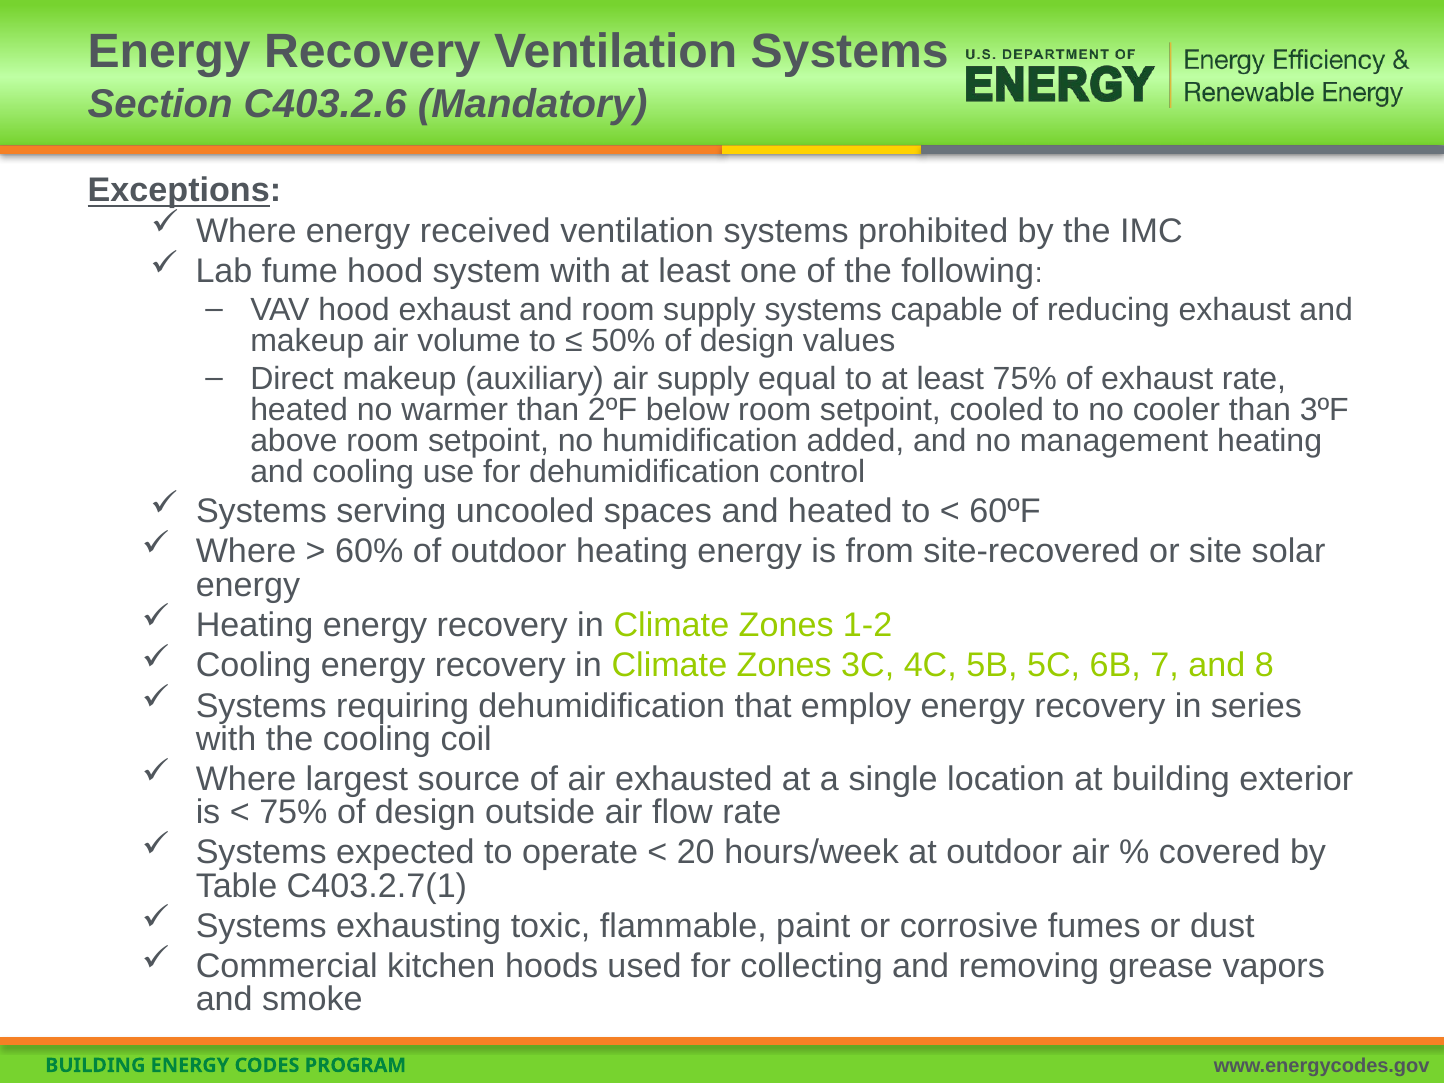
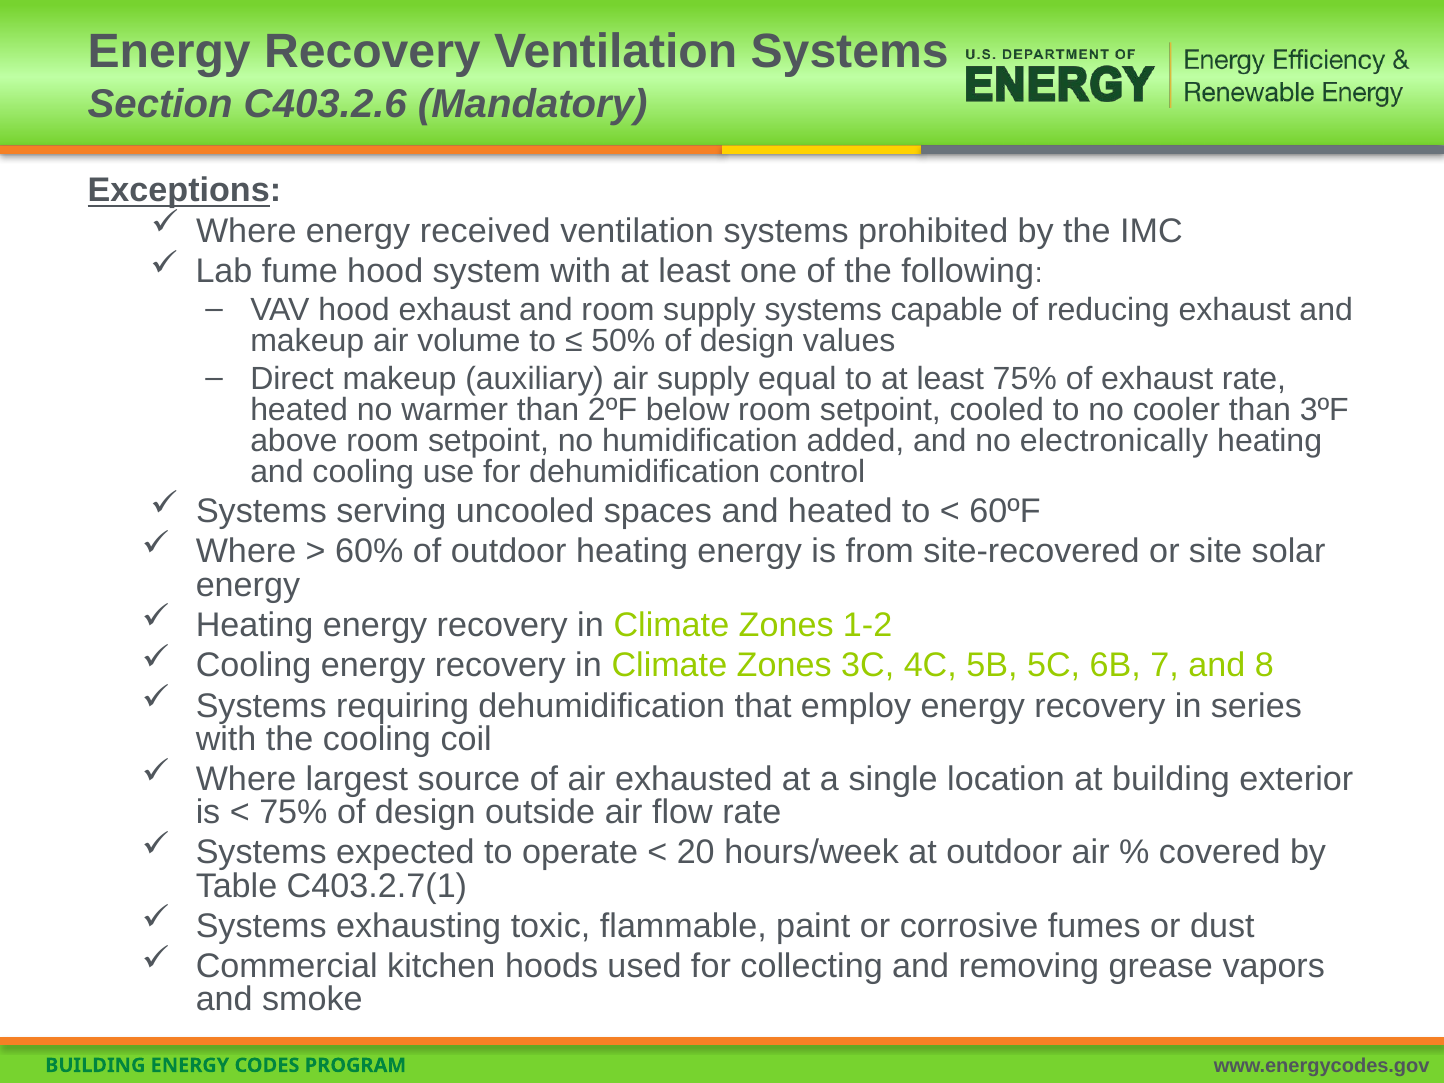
management: management -> electronically (1114, 441)
